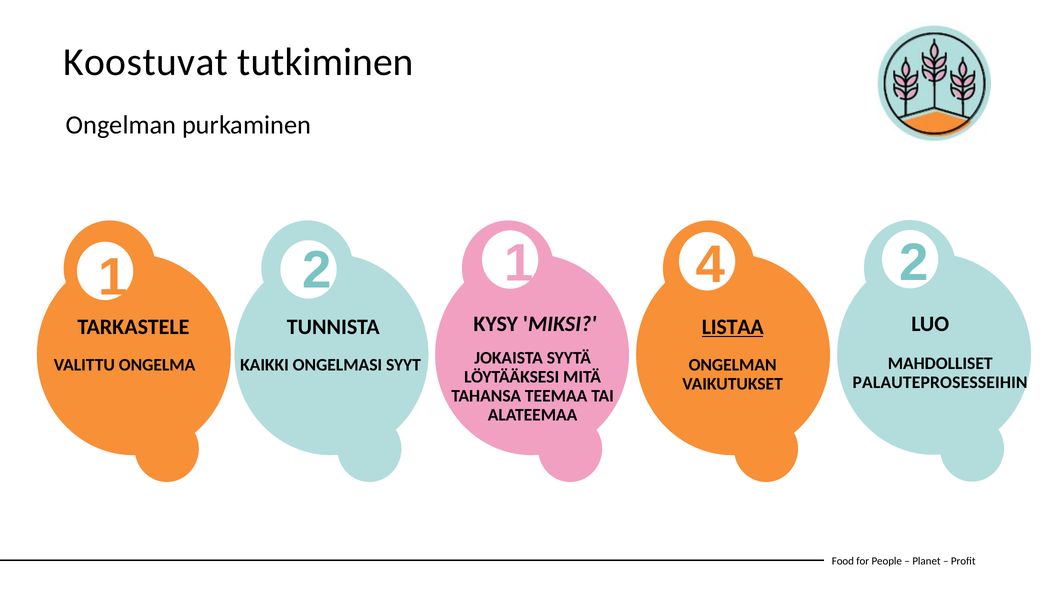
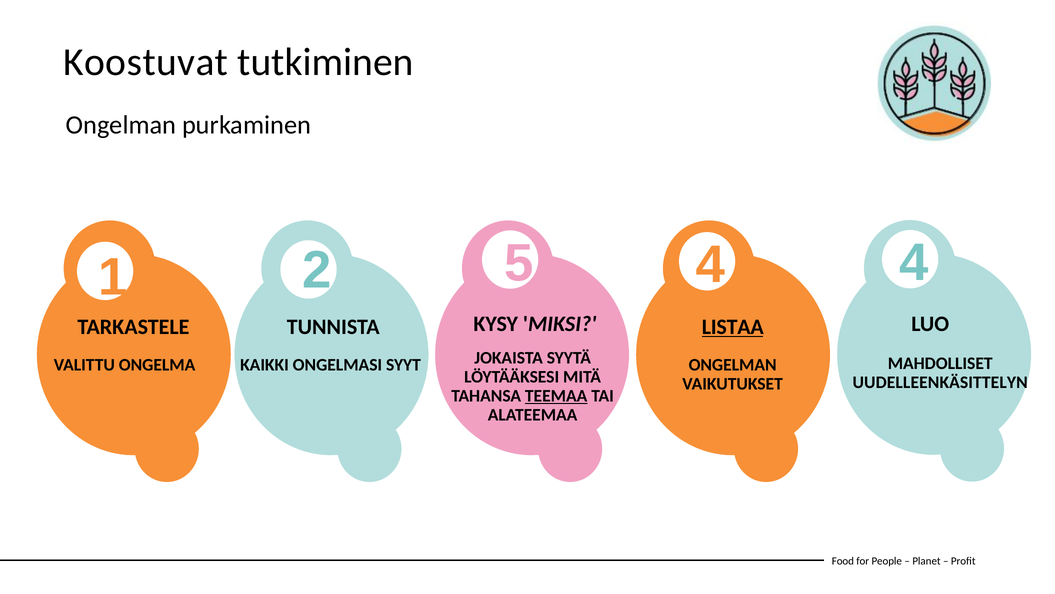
2 1: 1 -> 5 (519, 263)
1 2: 2 -> 4 (914, 263)
PALAUTEPROSESSEIHIN: PALAUTEPROSESSEIHIN -> UUDELLEENKÄSITTELYN (940, 382)
TEEMAA underline: none -> present (556, 395)
